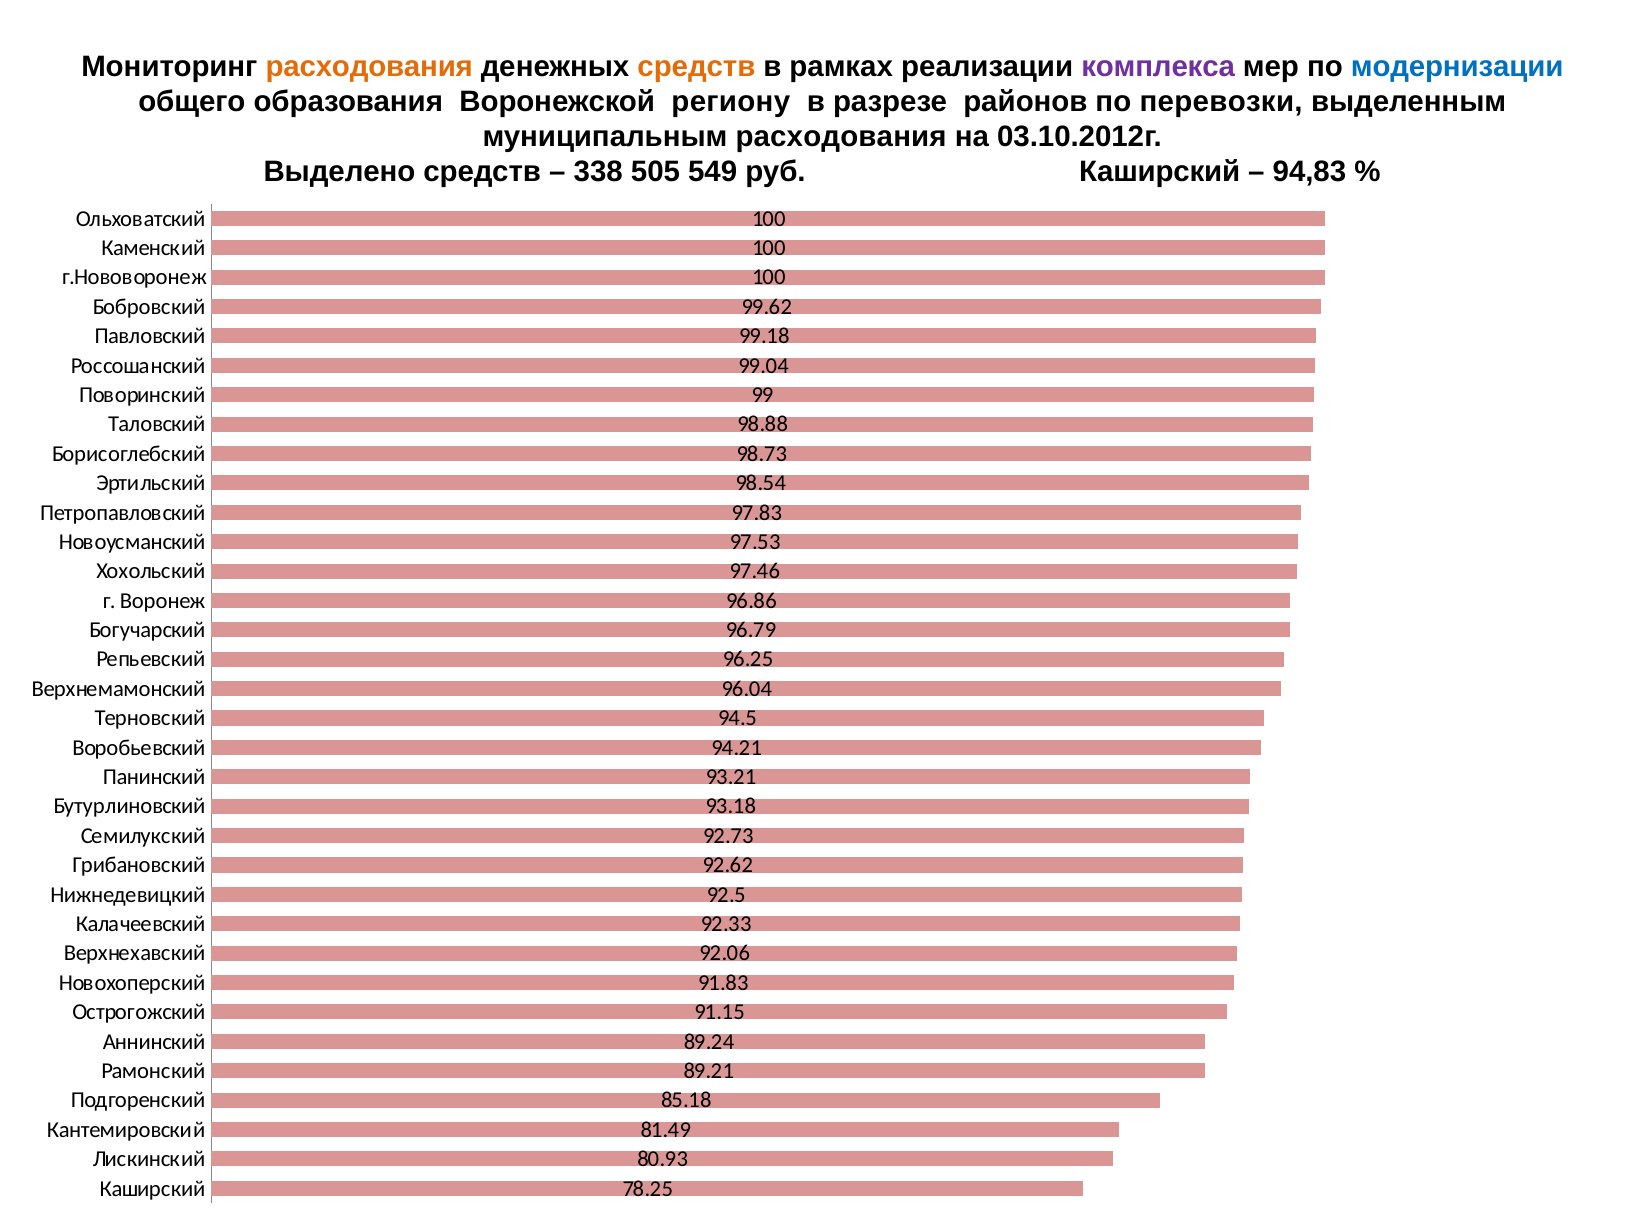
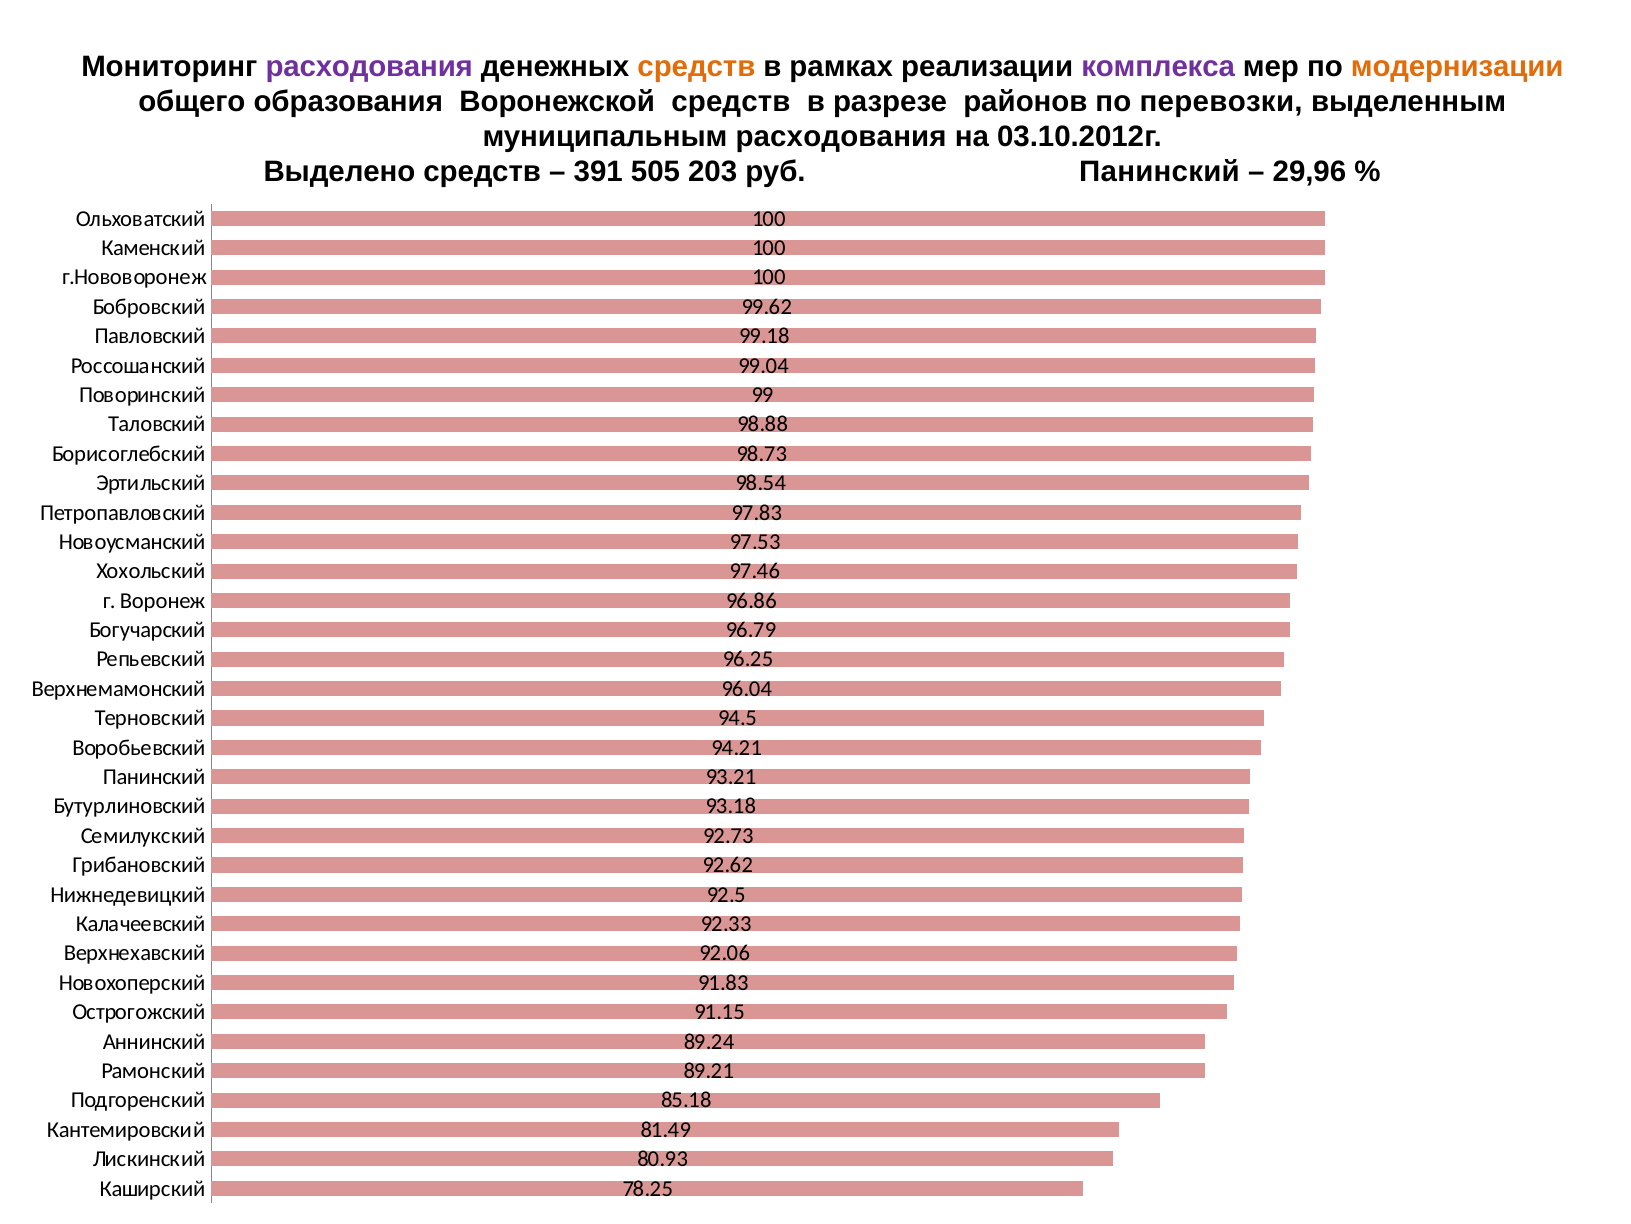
расходования colour: orange -> purple (369, 66)
модернизации colour: blue -> orange (1457, 66)
Воронежской региону: региону -> средств (731, 101)
338: 338 -> 391 (598, 172)
549: 549 -> 203 (713, 172)
руб Каширский: Каширский -> Панинский (1160, 172)
94,83: 94,83 -> 29,96 (1309, 172)
